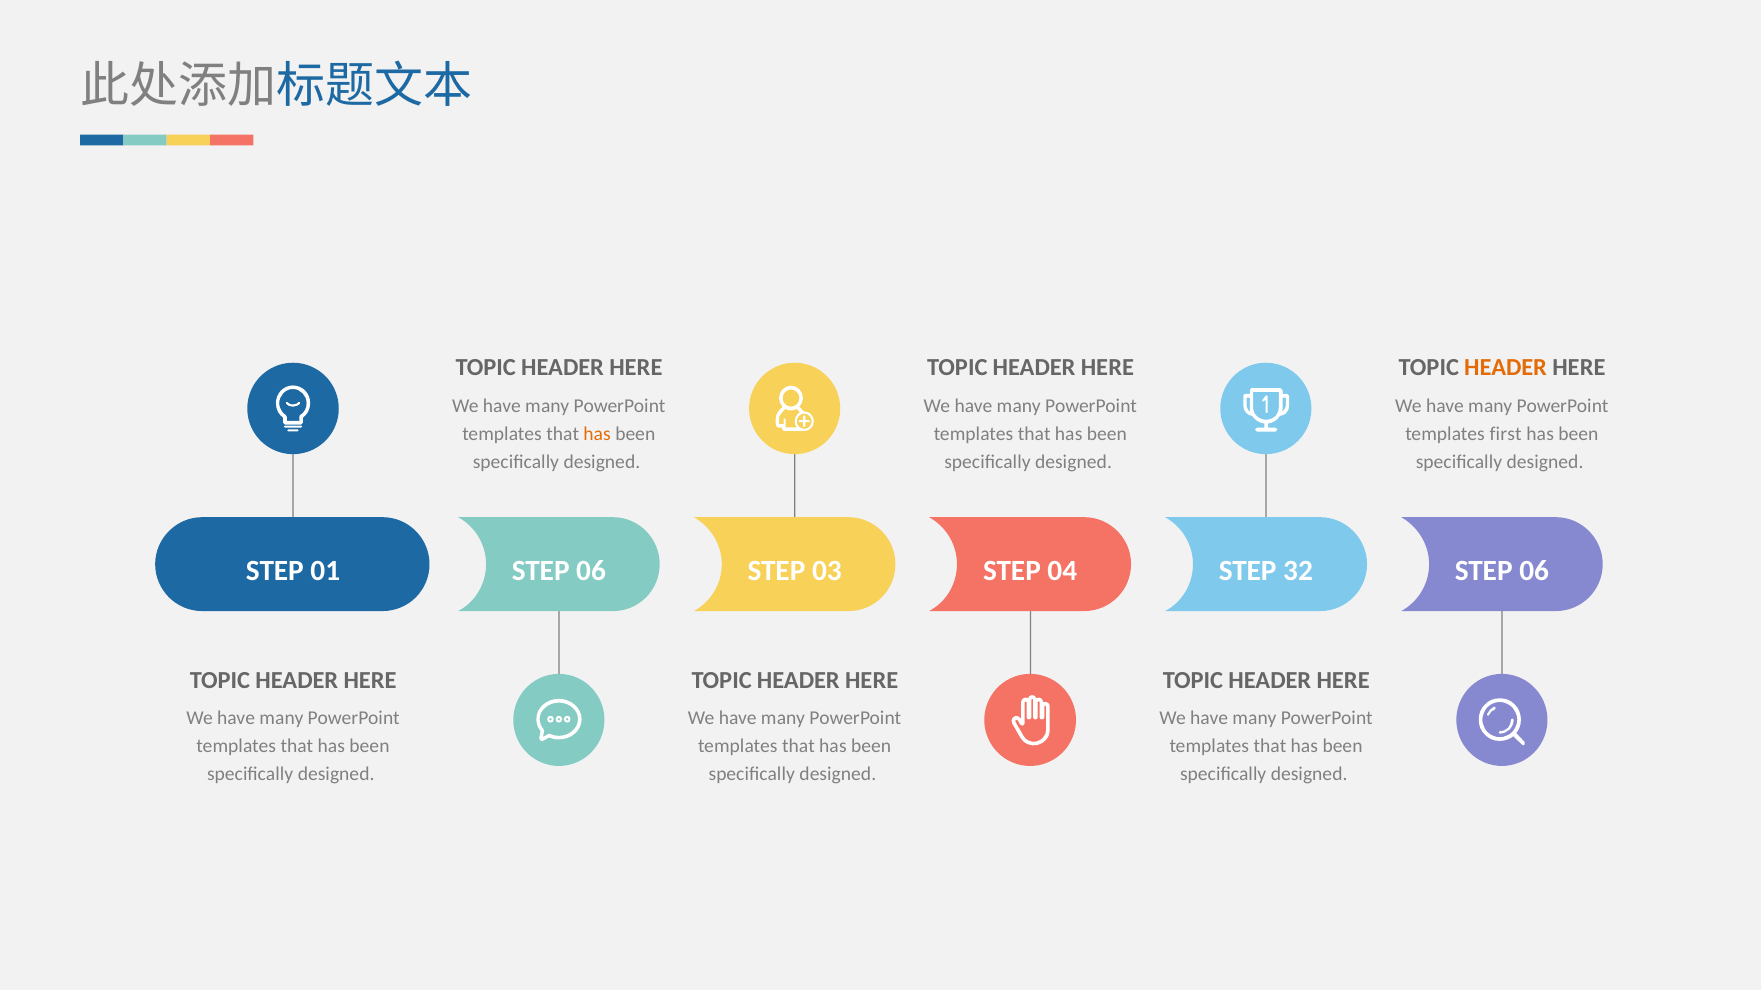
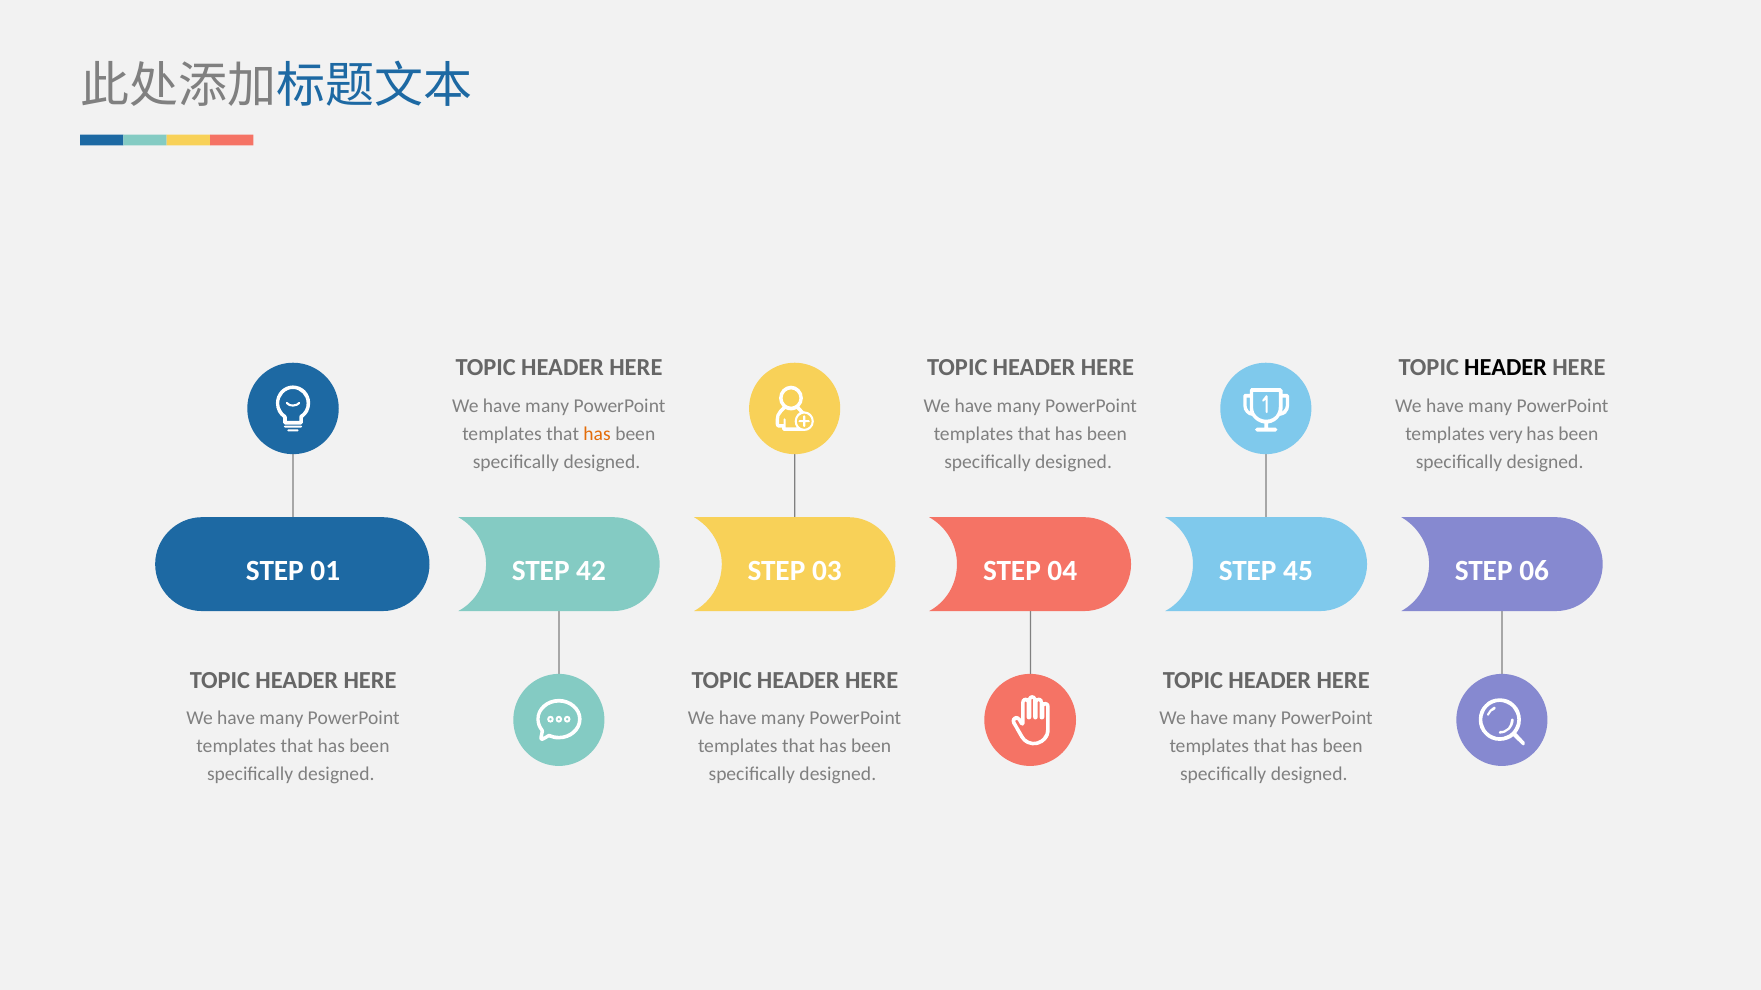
HEADER colour: orange -> black (1506, 368)
first: first -> very (1506, 434)
01 STEP 06: 06 -> 42 (591, 571)
32: 32 -> 45 (1298, 571)
